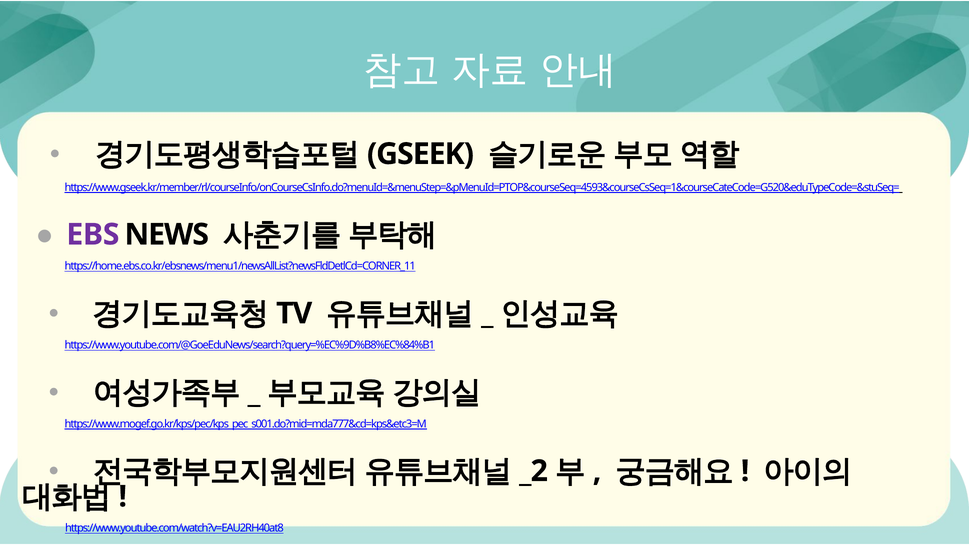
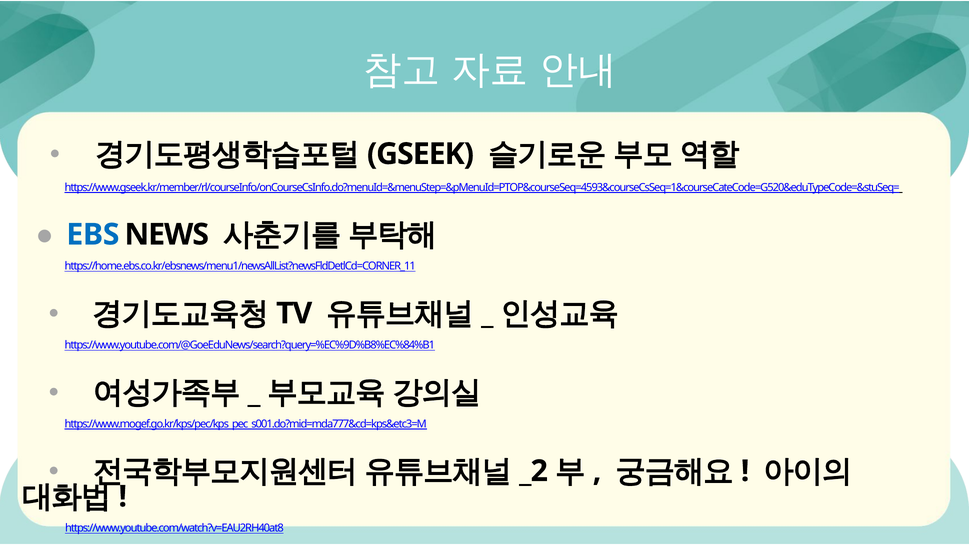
EBS colour: purple -> blue (93, 235)
